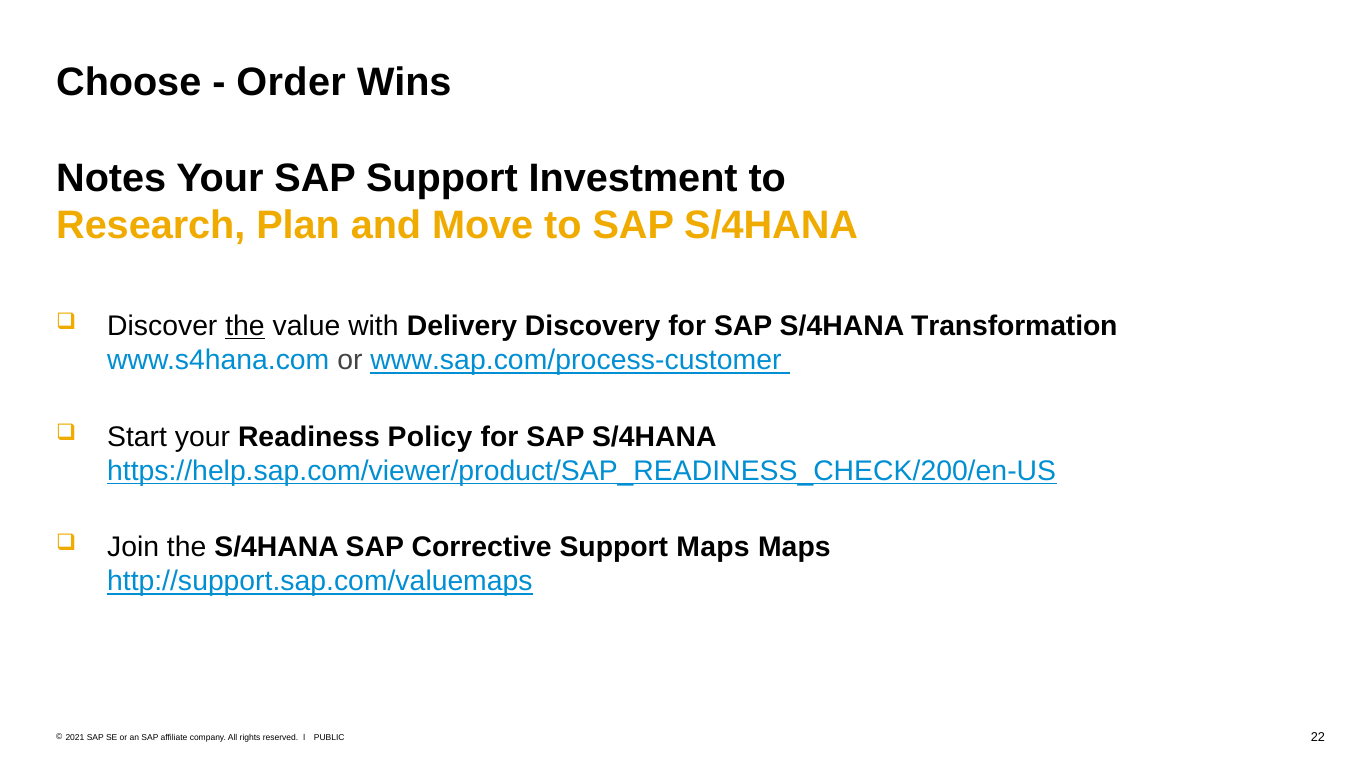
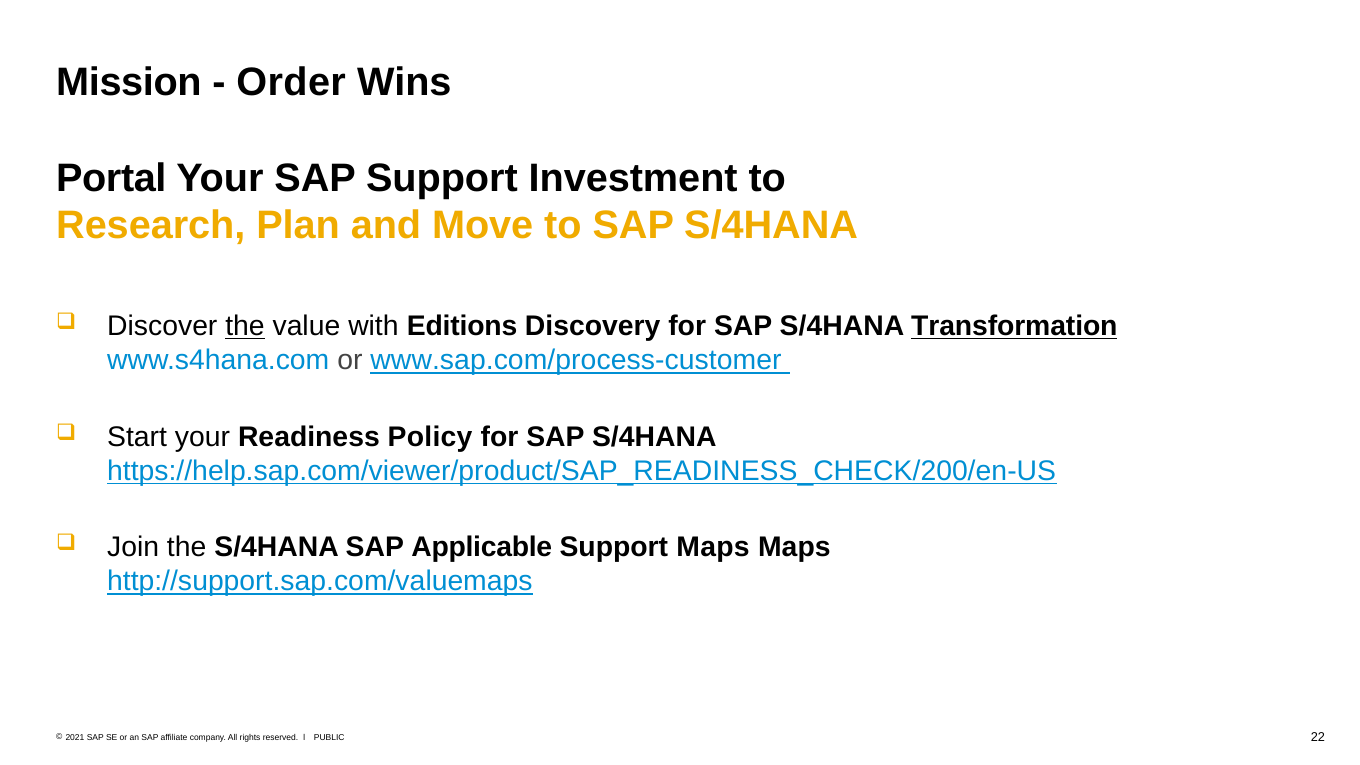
Choose: Choose -> Mission (129, 83)
Notes: Notes -> Portal (111, 178)
Delivery: Delivery -> Editions (462, 326)
Transformation underline: none -> present (1014, 326)
Corrective: Corrective -> Applicable (482, 547)
